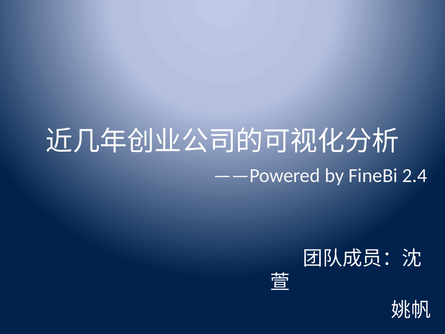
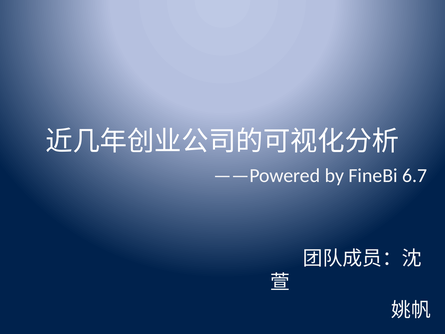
2.4: 2.4 -> 6.7 (415, 175)
